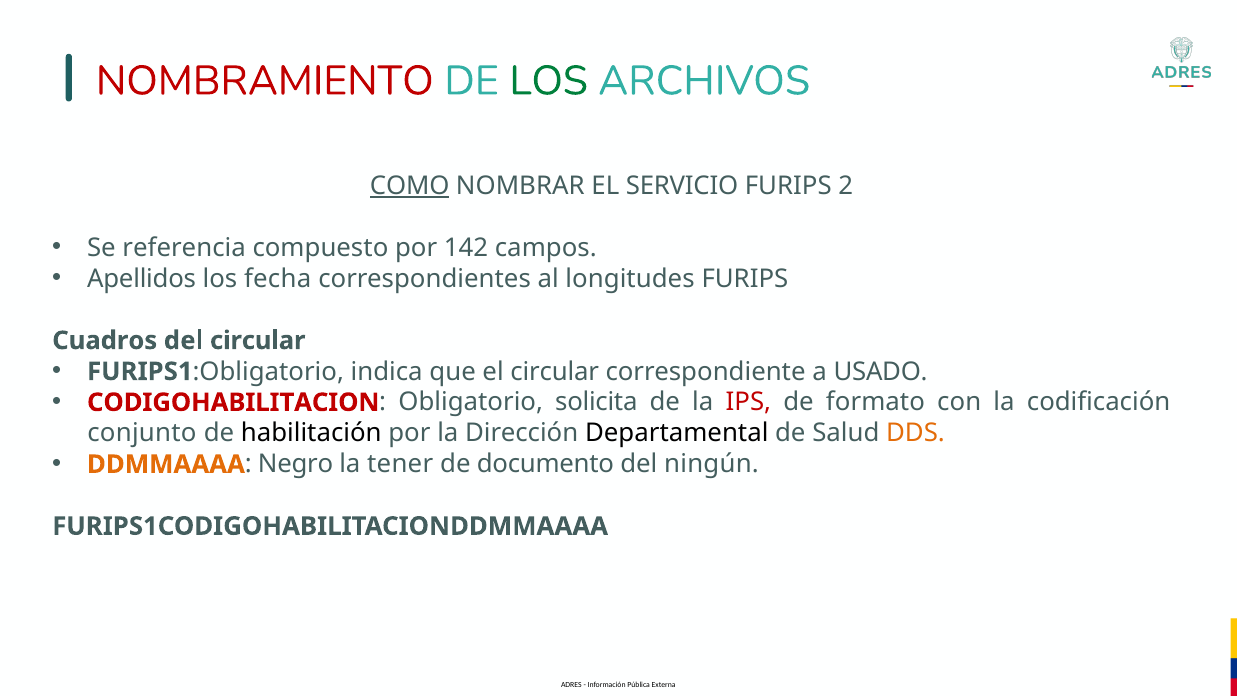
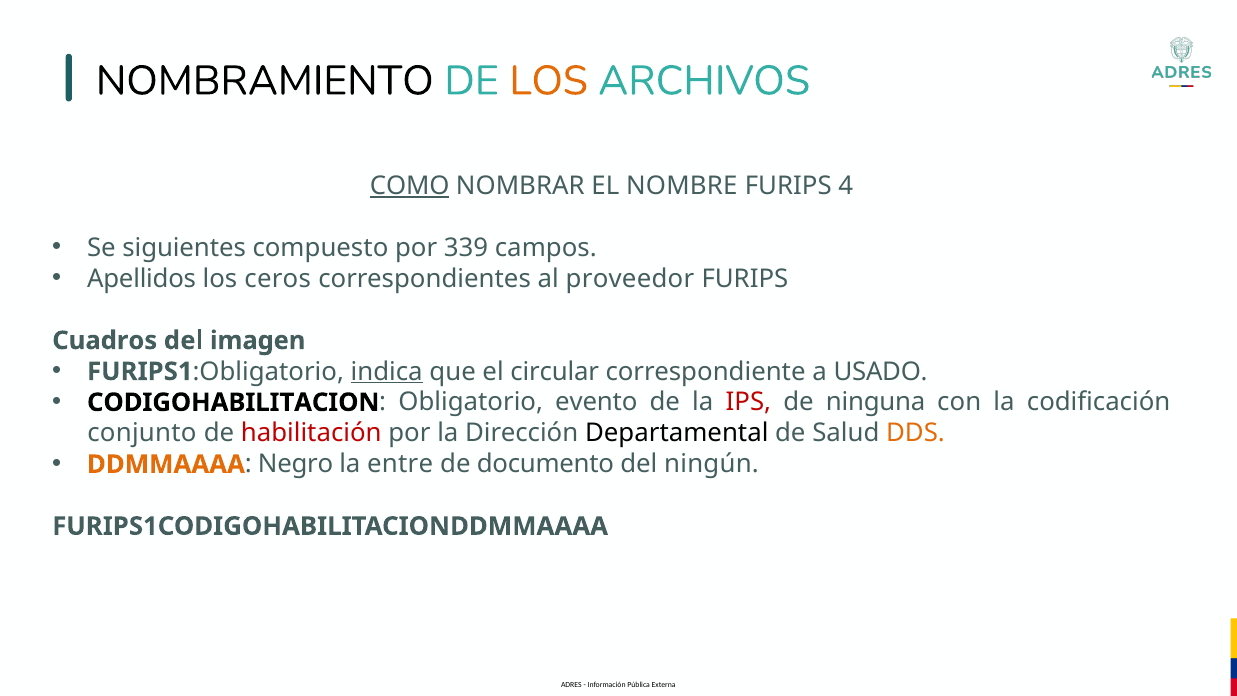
NOMBRAMIENTO colour: red -> black (265, 81)
LOS colour: green -> orange (549, 81)
SERVICIO: SERVICIO -> NOMBRE (682, 186)
2: 2 -> 4 (846, 186)
referencia: referencia -> siguientes (184, 248)
142: 142 -> 339 (466, 248)
fecha: fecha -> ceros (278, 279)
longitudes: longitudes -> proveedor (630, 279)
del circular: circular -> imagen (258, 340)
indica underline: none -> present (387, 371)
CODIGOHABILITACION colour: red -> black (233, 402)
solicita: solicita -> evento (596, 402)
formato: formato -> ninguna (876, 402)
habilitación colour: black -> red (311, 433)
tener: tener -> entre (400, 464)
